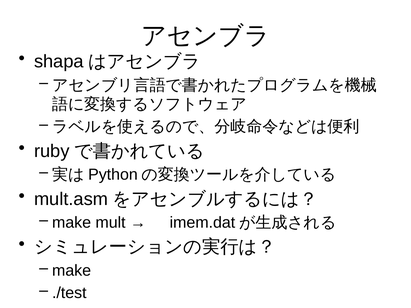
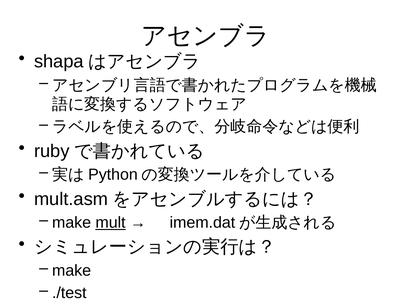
mult underline: none -> present (111, 223)
